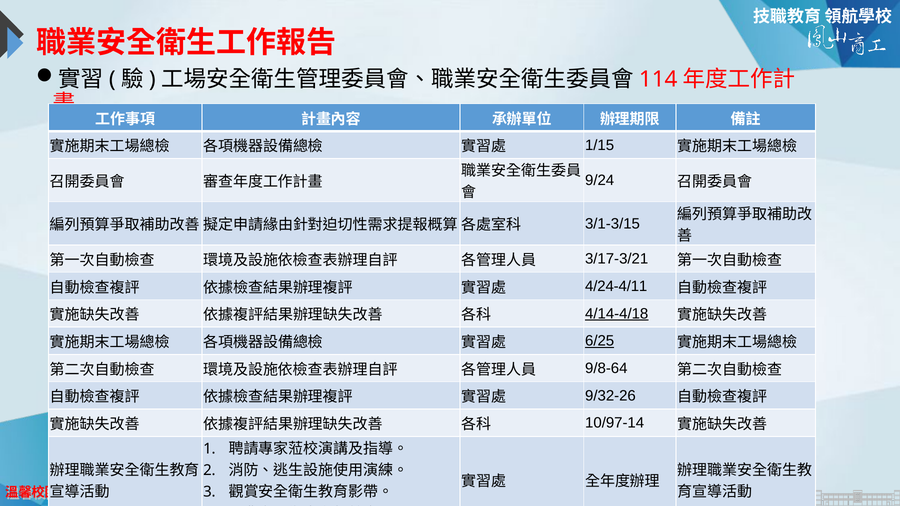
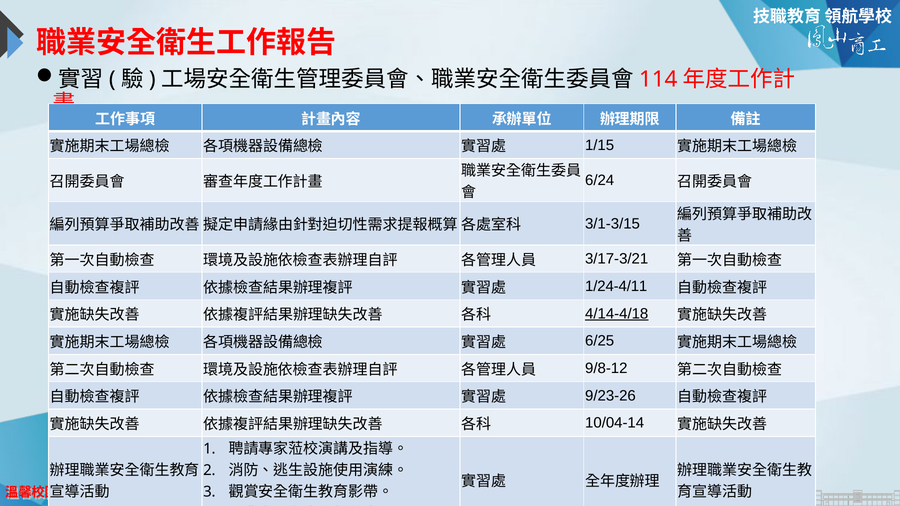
9/24: 9/24 -> 6/24 (600, 180)
4/24-4/11: 4/24-4/11 -> 1/24-4/11 (616, 286)
6/25 underline: present -> none (600, 341)
9/8-64: 9/8-64 -> 9/8-12 (606, 368)
9/32-26: 9/32-26 -> 9/23-26 (610, 396)
10/97-14: 10/97-14 -> 10/04-14 (615, 423)
